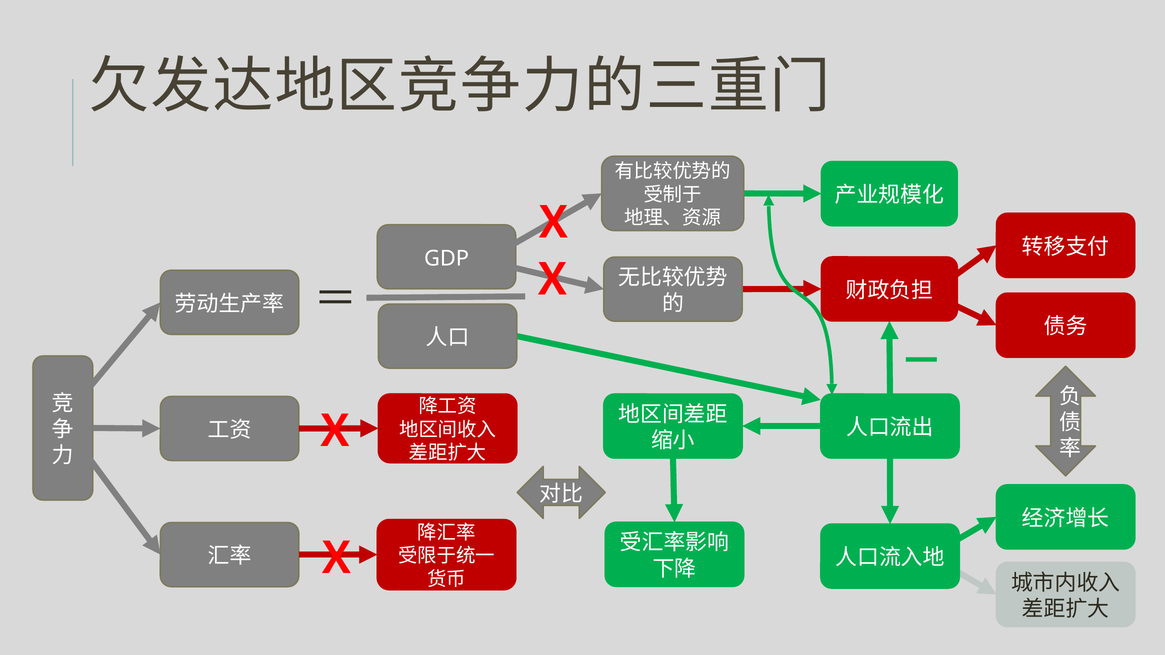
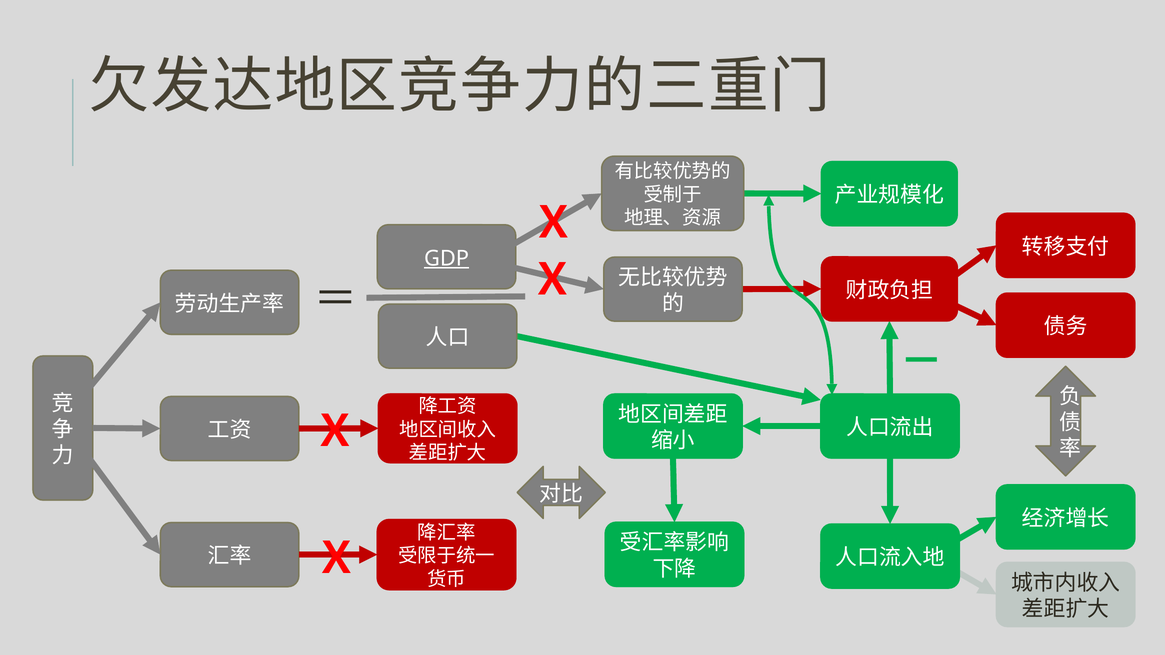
GDP underline: none -> present (447, 258)
